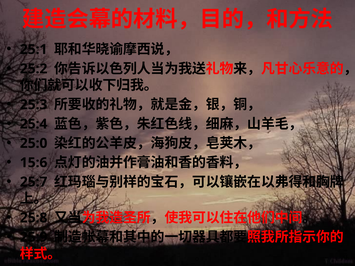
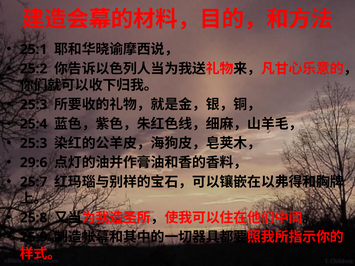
25:0: 25:0 -> 25:3 (34, 143)
15:6: 15:6 -> 29:6 (34, 163)
